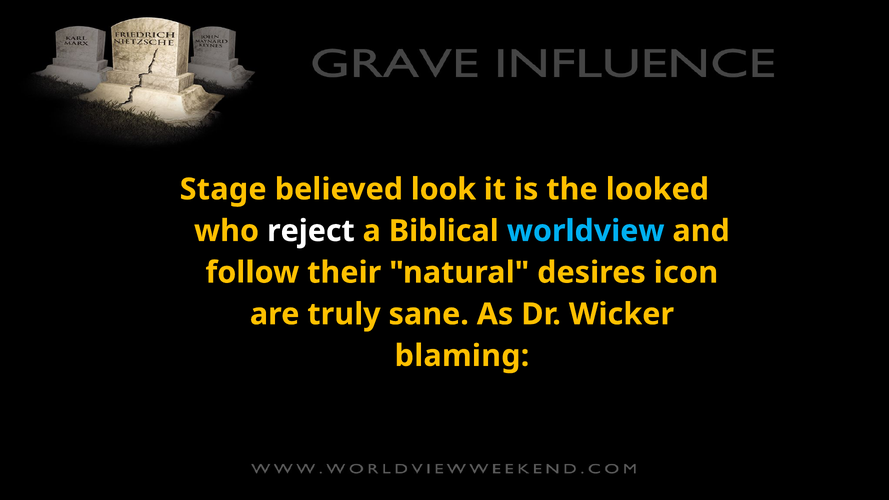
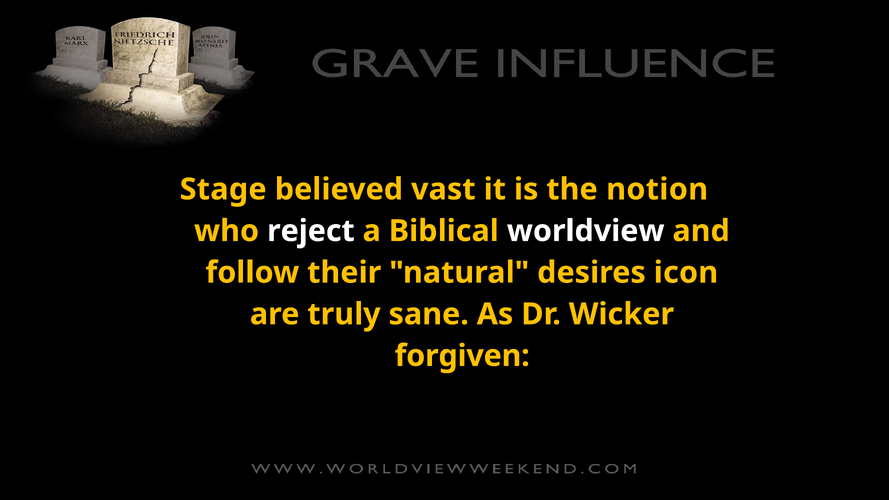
look: look -> vast (443, 189)
looked: looked -> notion (657, 189)
worldview colour: light blue -> white (586, 231)
blaming: blaming -> forgiven (462, 356)
